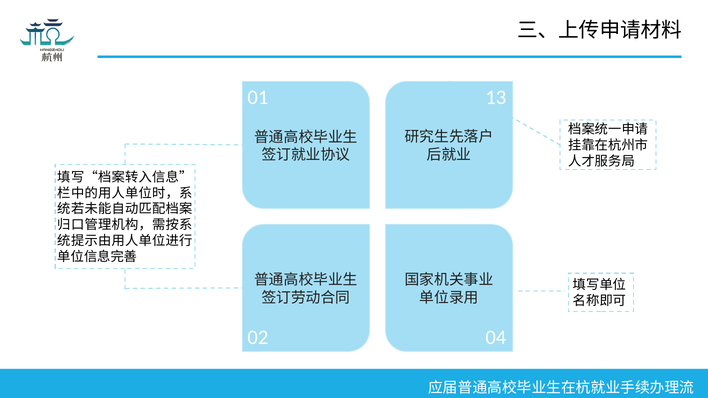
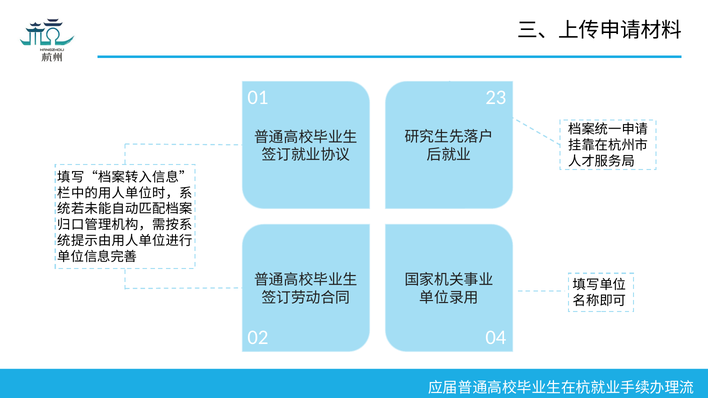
13: 13 -> 23 (496, 98)
